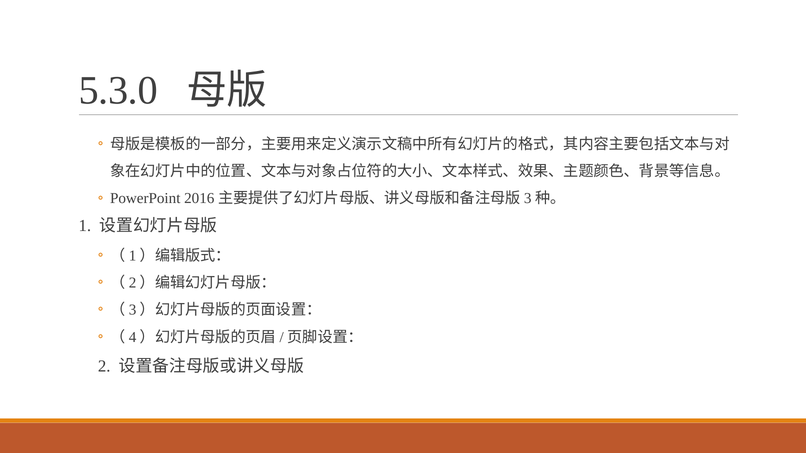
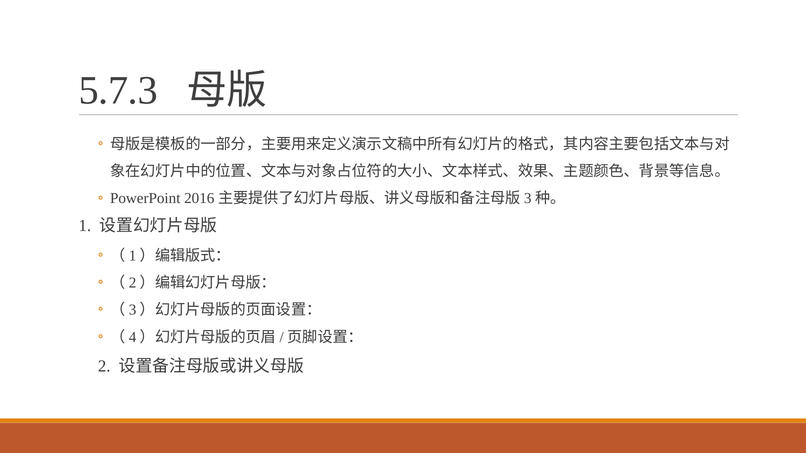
5.3.0: 5.3.0 -> 5.7.3 (118, 90)
